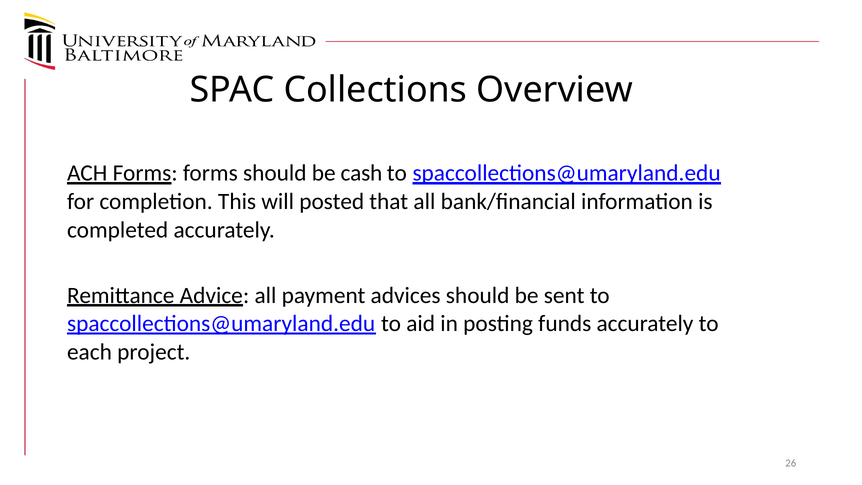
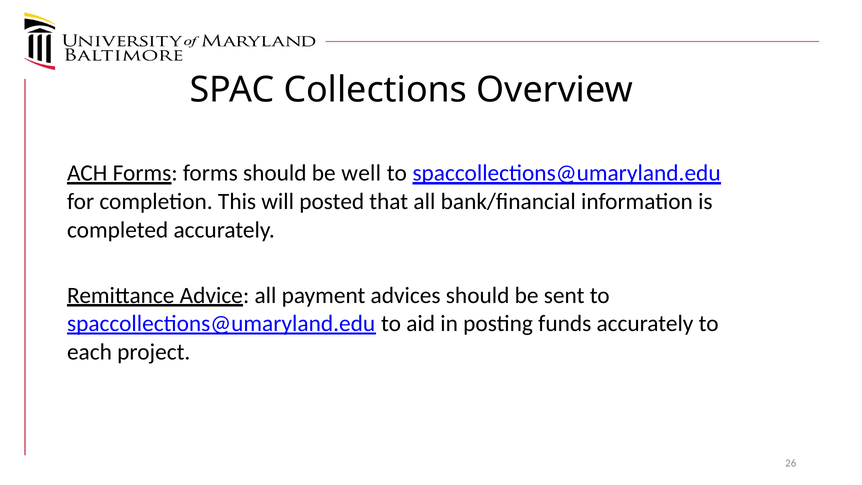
cash: cash -> well (361, 173)
